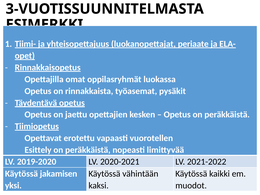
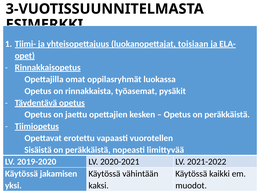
periaate: periaate -> toisiaan (193, 44)
Esittely: Esittely -> Sisäistä (38, 150)
